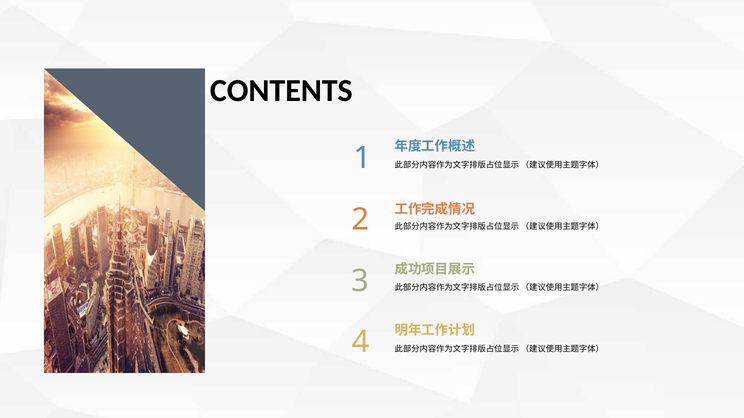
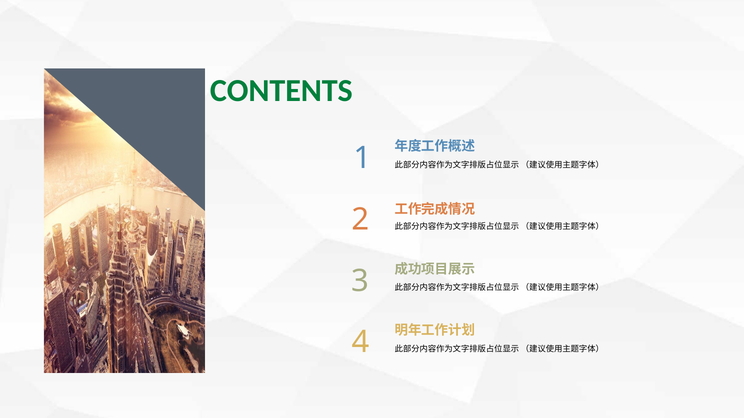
CONTENTS colour: black -> green (281, 91)
